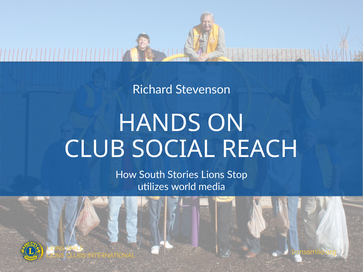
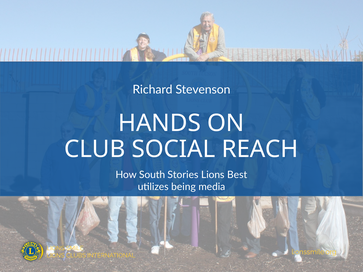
Stop: Stop -> Best (237, 175)
world: world -> being (183, 187)
